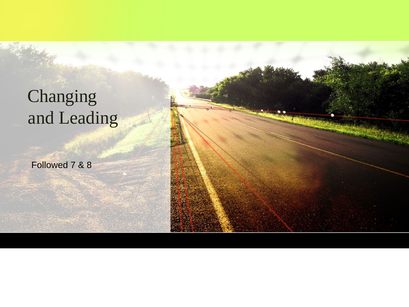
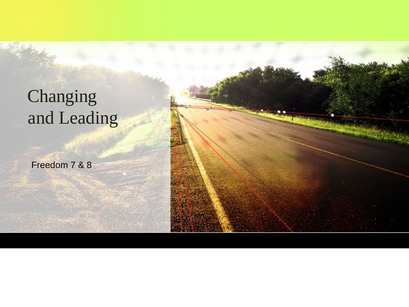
Followed: Followed -> Freedom (50, 165)
